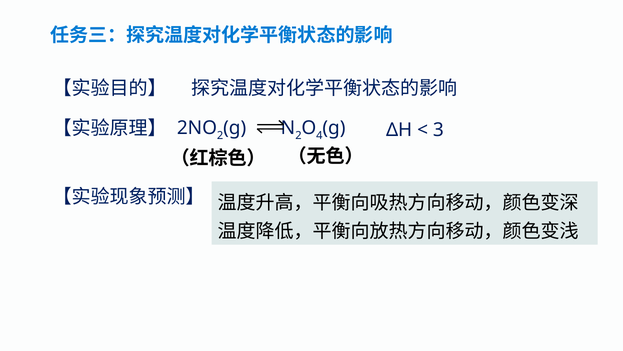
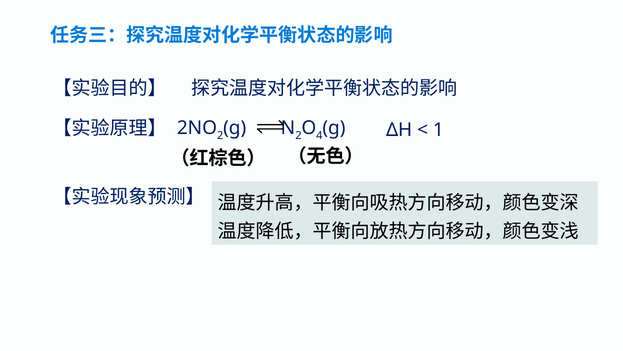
3: 3 -> 1 (438, 130)
